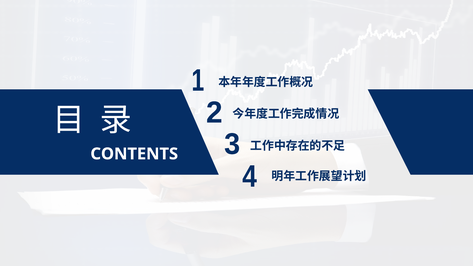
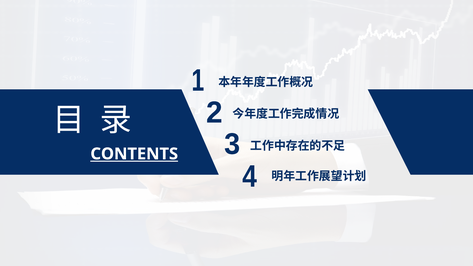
CONTENTS underline: none -> present (134, 154)
